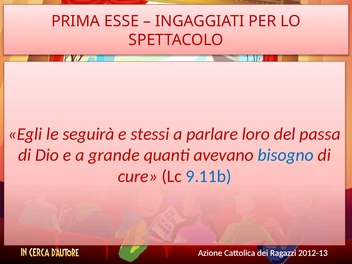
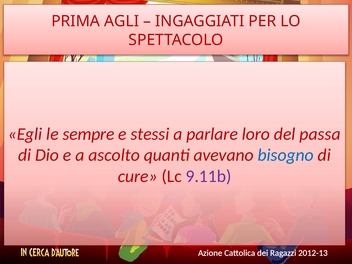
ESSE: ESSE -> AGLI (122, 21)
seguirà: seguirà -> sempre (89, 134)
grande: grande -> ascolto (114, 155)
9.11b colour: blue -> purple (209, 176)
